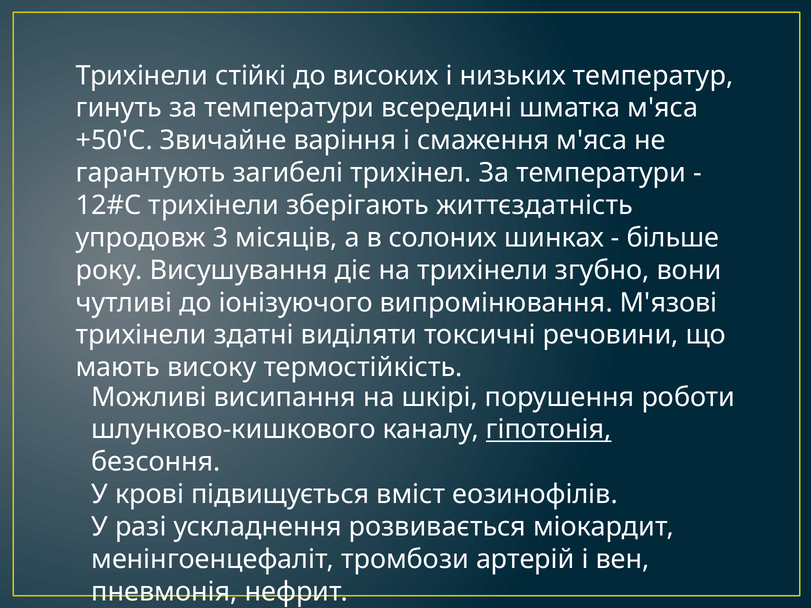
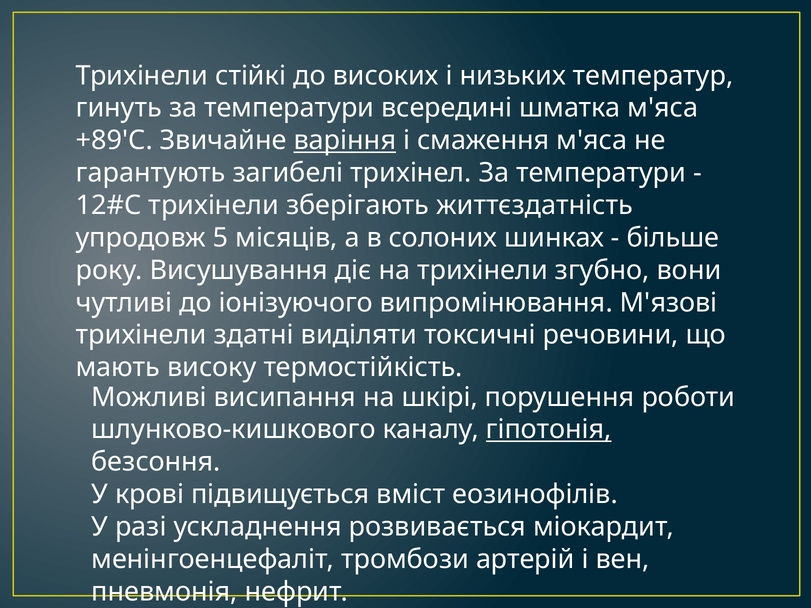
+50'С: +50'С -> +89'С (114, 141)
варіння underline: none -> present (345, 141)
3: 3 -> 5 (221, 238)
